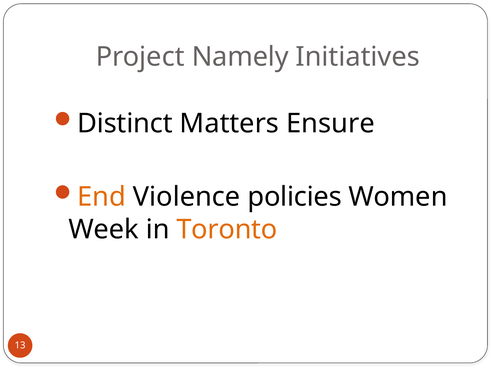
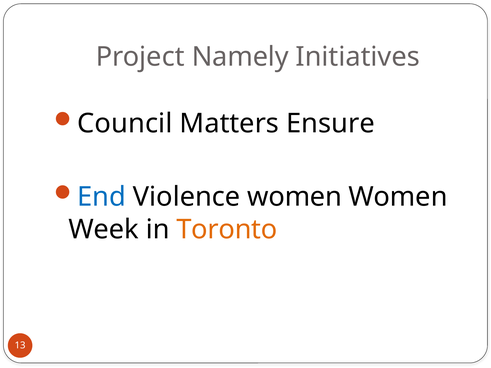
Distinct: Distinct -> Council (125, 124)
End colour: orange -> blue (101, 197)
Violence policies: policies -> women (295, 197)
